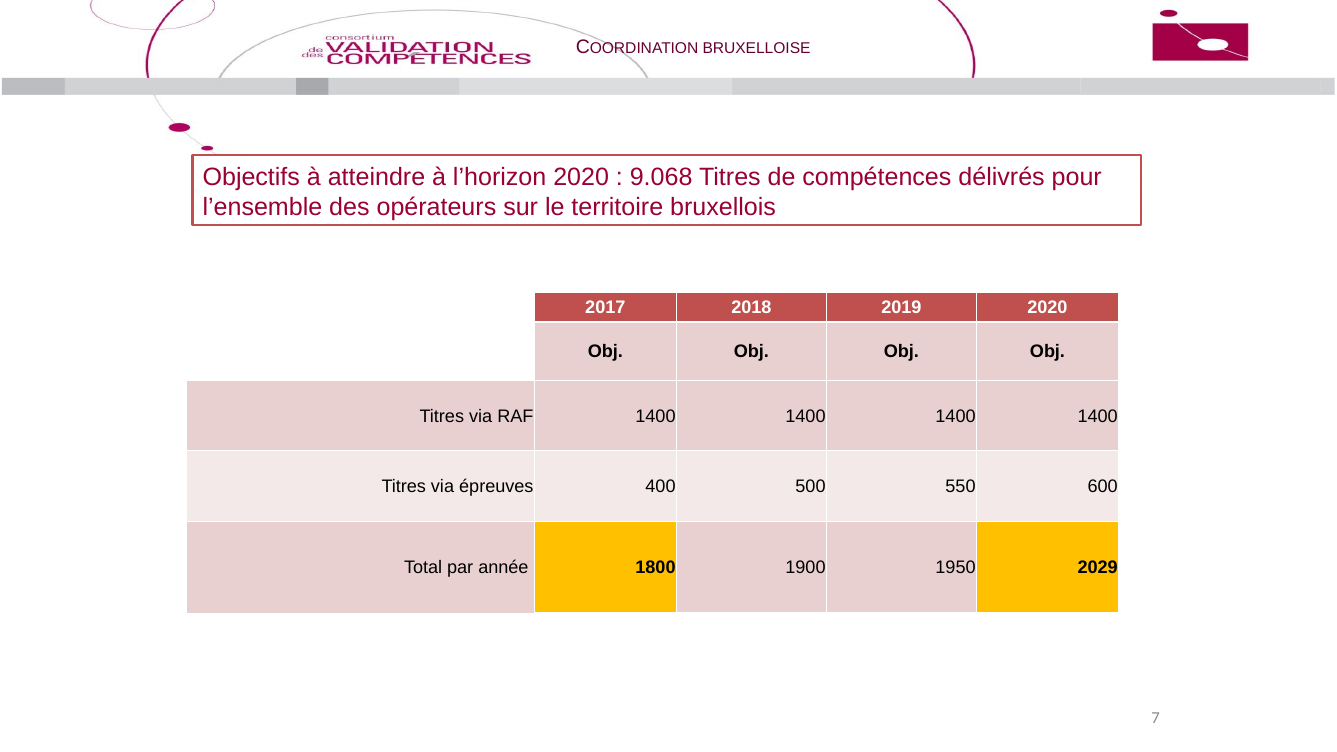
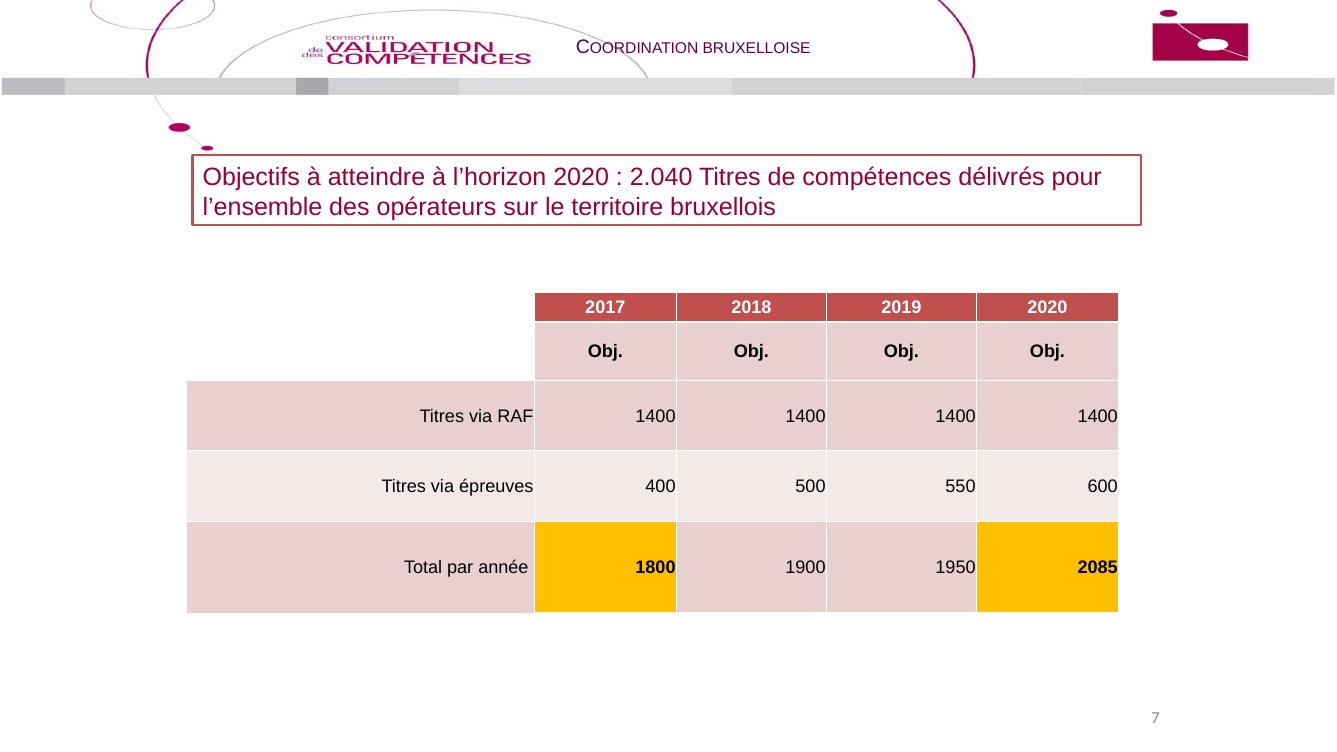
9.068: 9.068 -> 2.040 (661, 177)
2029: 2029 -> 2085 (1098, 568)
